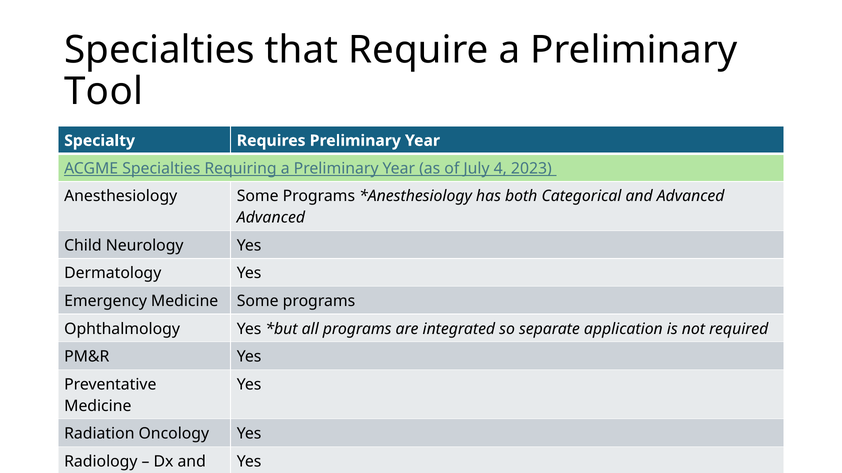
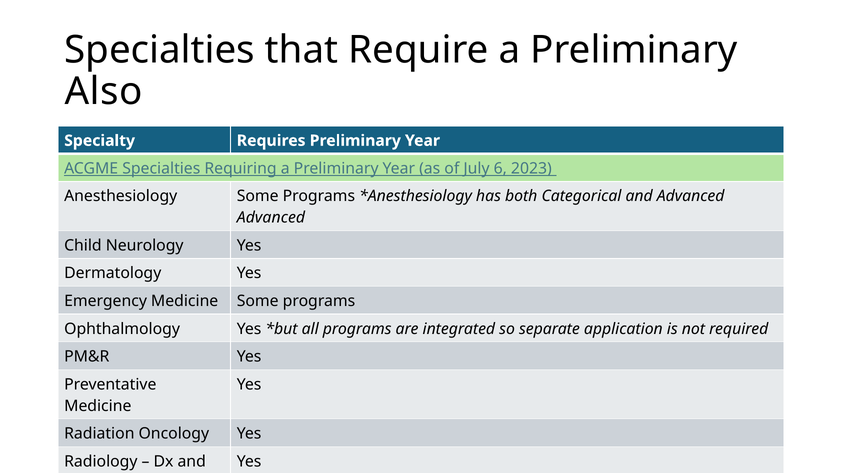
Tool: Tool -> Also (104, 92)
4: 4 -> 6 (500, 169)
